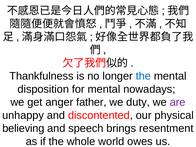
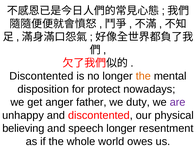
Thankfulness: Thankfulness -> Discontented (41, 76)
the colour: blue -> orange (143, 76)
for mental: mental -> protect (104, 89)
speech brings: brings -> longer (121, 128)
